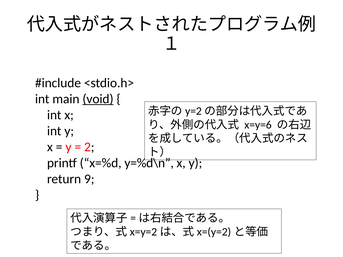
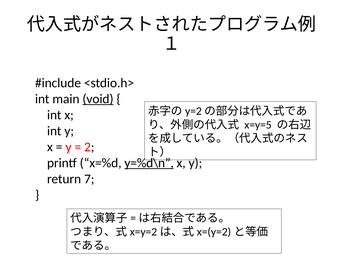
x=y=6: x=y=6 -> x=y=5 (258, 125)
y=%d\n underline: none -> present (149, 163)
9: 9 -> 7 (89, 179)
